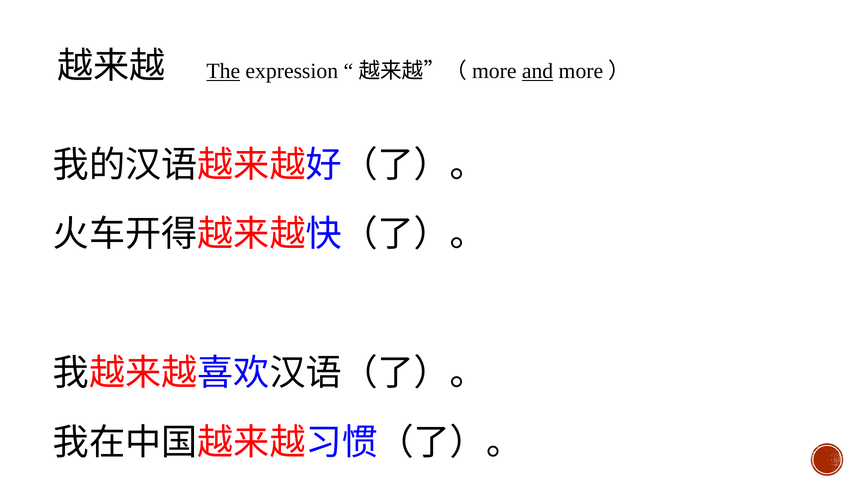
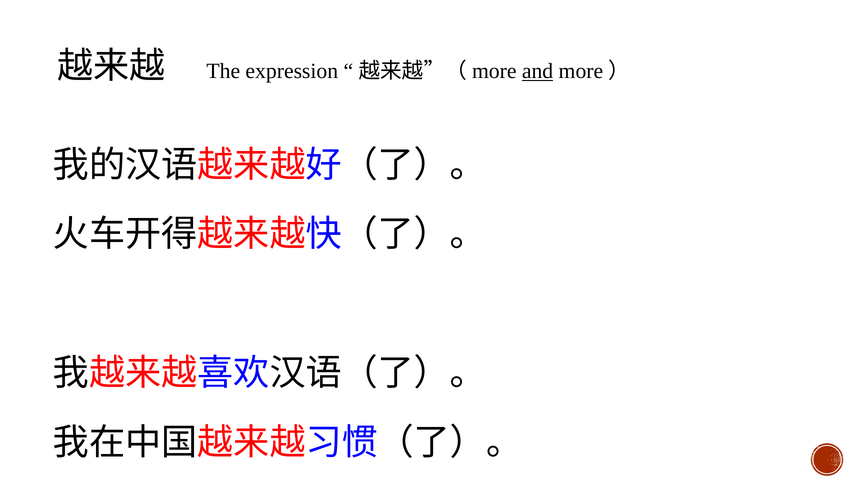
The underline: present -> none (223, 71)
